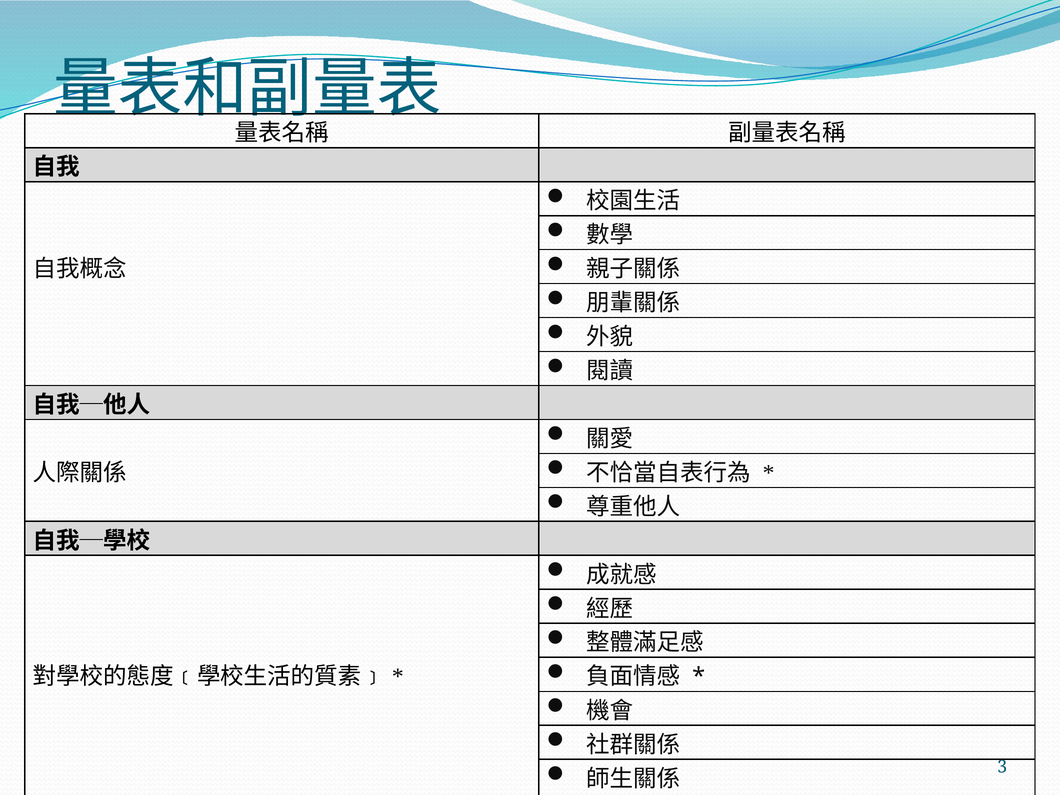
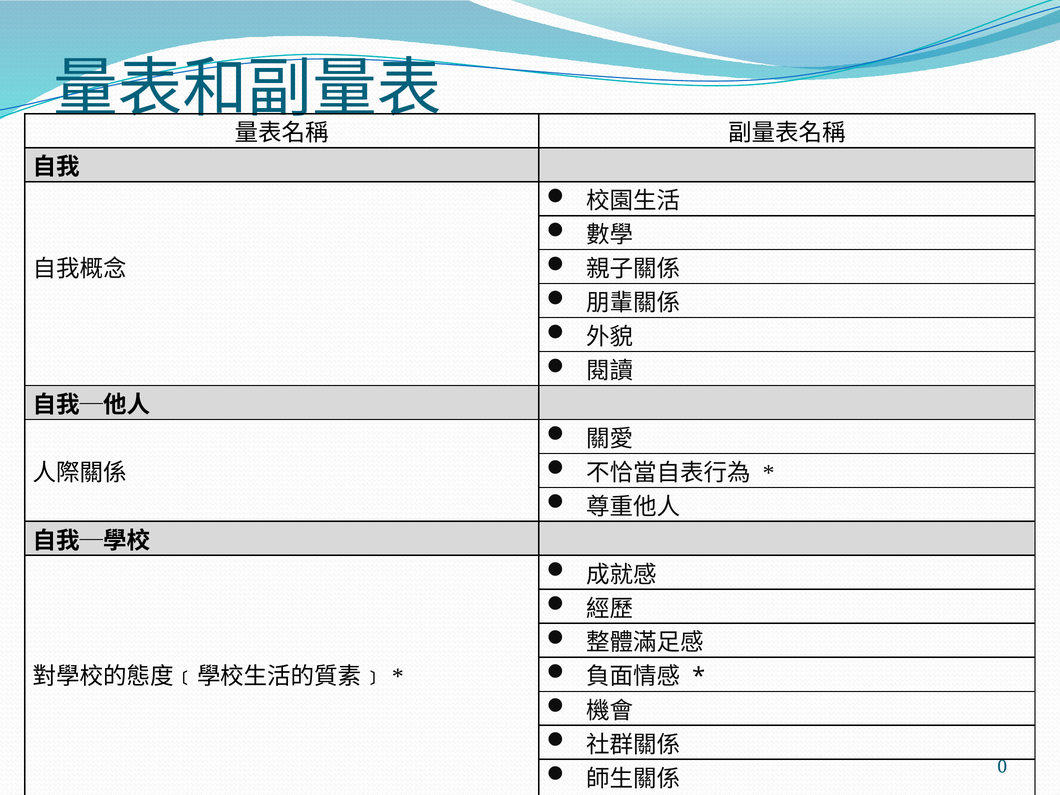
3: 3 -> 0 (1002, 767)
